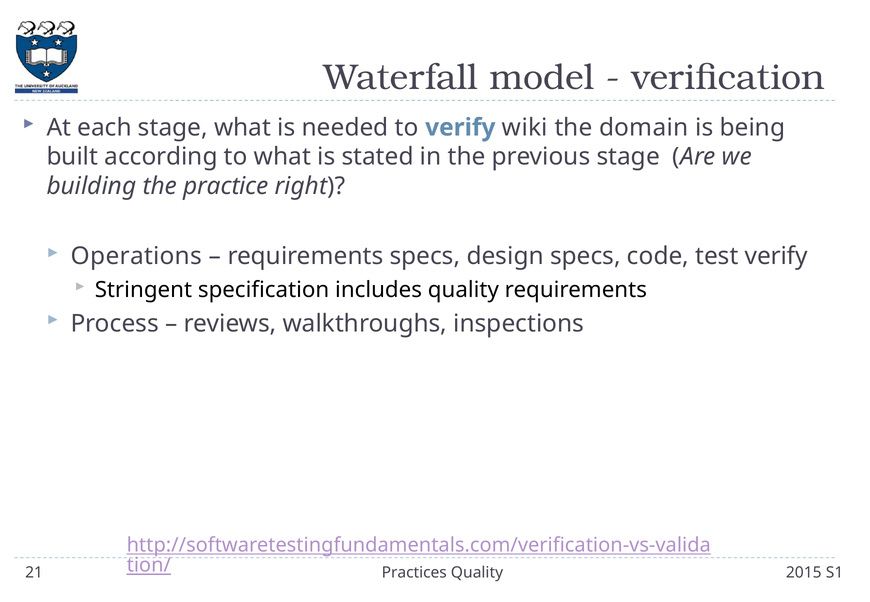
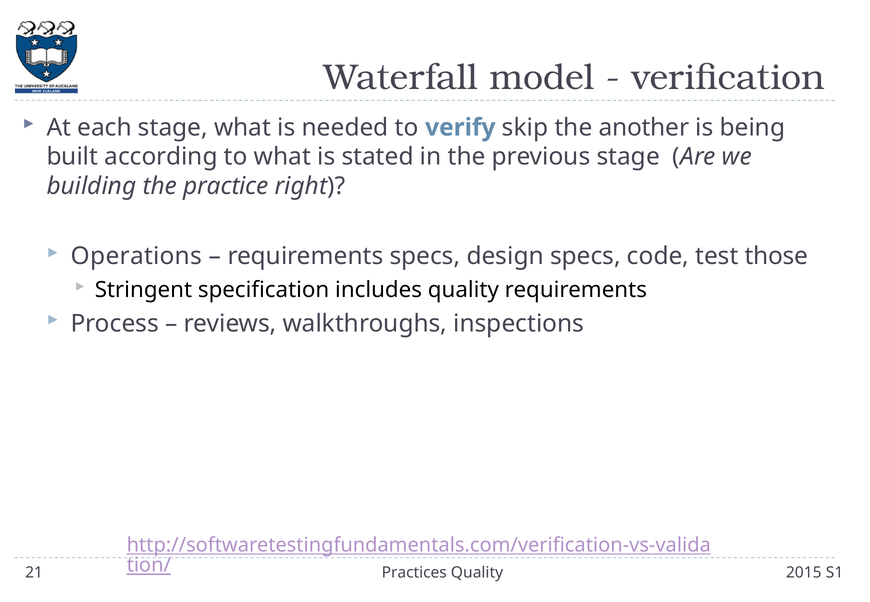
wiki: wiki -> skip (525, 128)
domain: domain -> another (644, 128)
test verify: verify -> those (776, 256)
